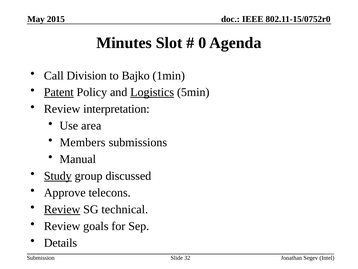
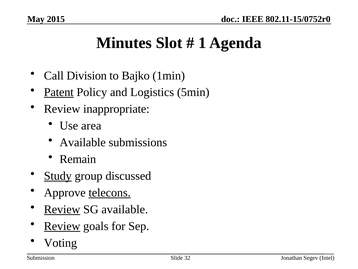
0: 0 -> 1 (202, 43)
Logistics underline: present -> none (152, 92)
interpretation: interpretation -> inappropriate (116, 109)
Members: Members -> Available (83, 142)
Manual: Manual -> Remain (78, 159)
telecons underline: none -> present (110, 192)
SG technical: technical -> available (125, 209)
Review underline: none -> present (62, 226)
Details: Details -> Voting (60, 242)
